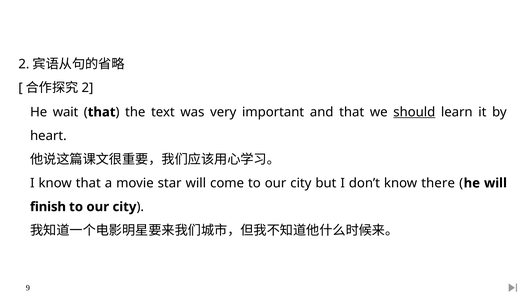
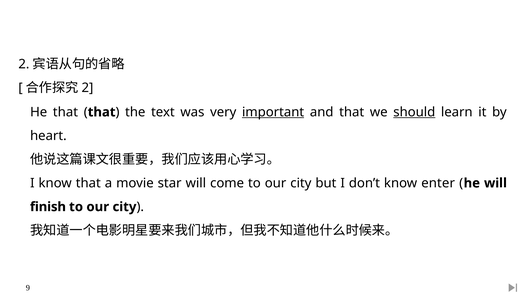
He wait: wait -> that (65, 112)
important underline: none -> present (273, 112)
there: there -> enter (438, 183)
